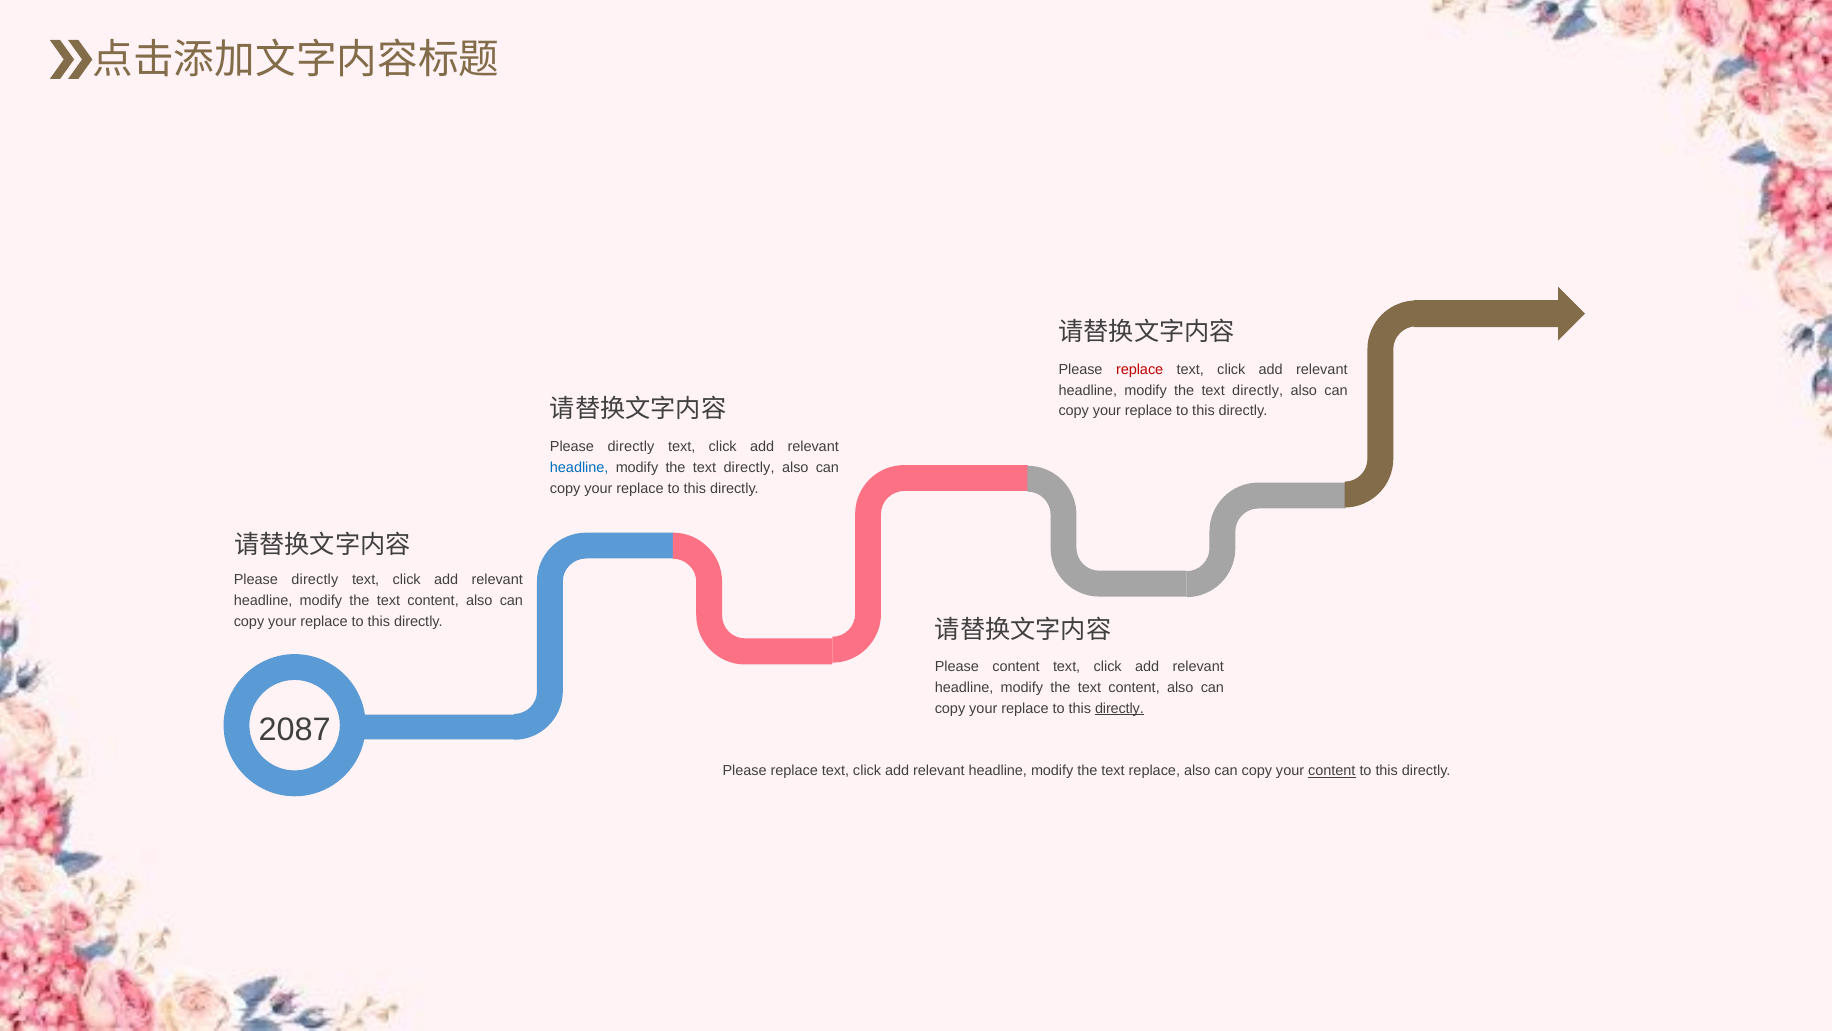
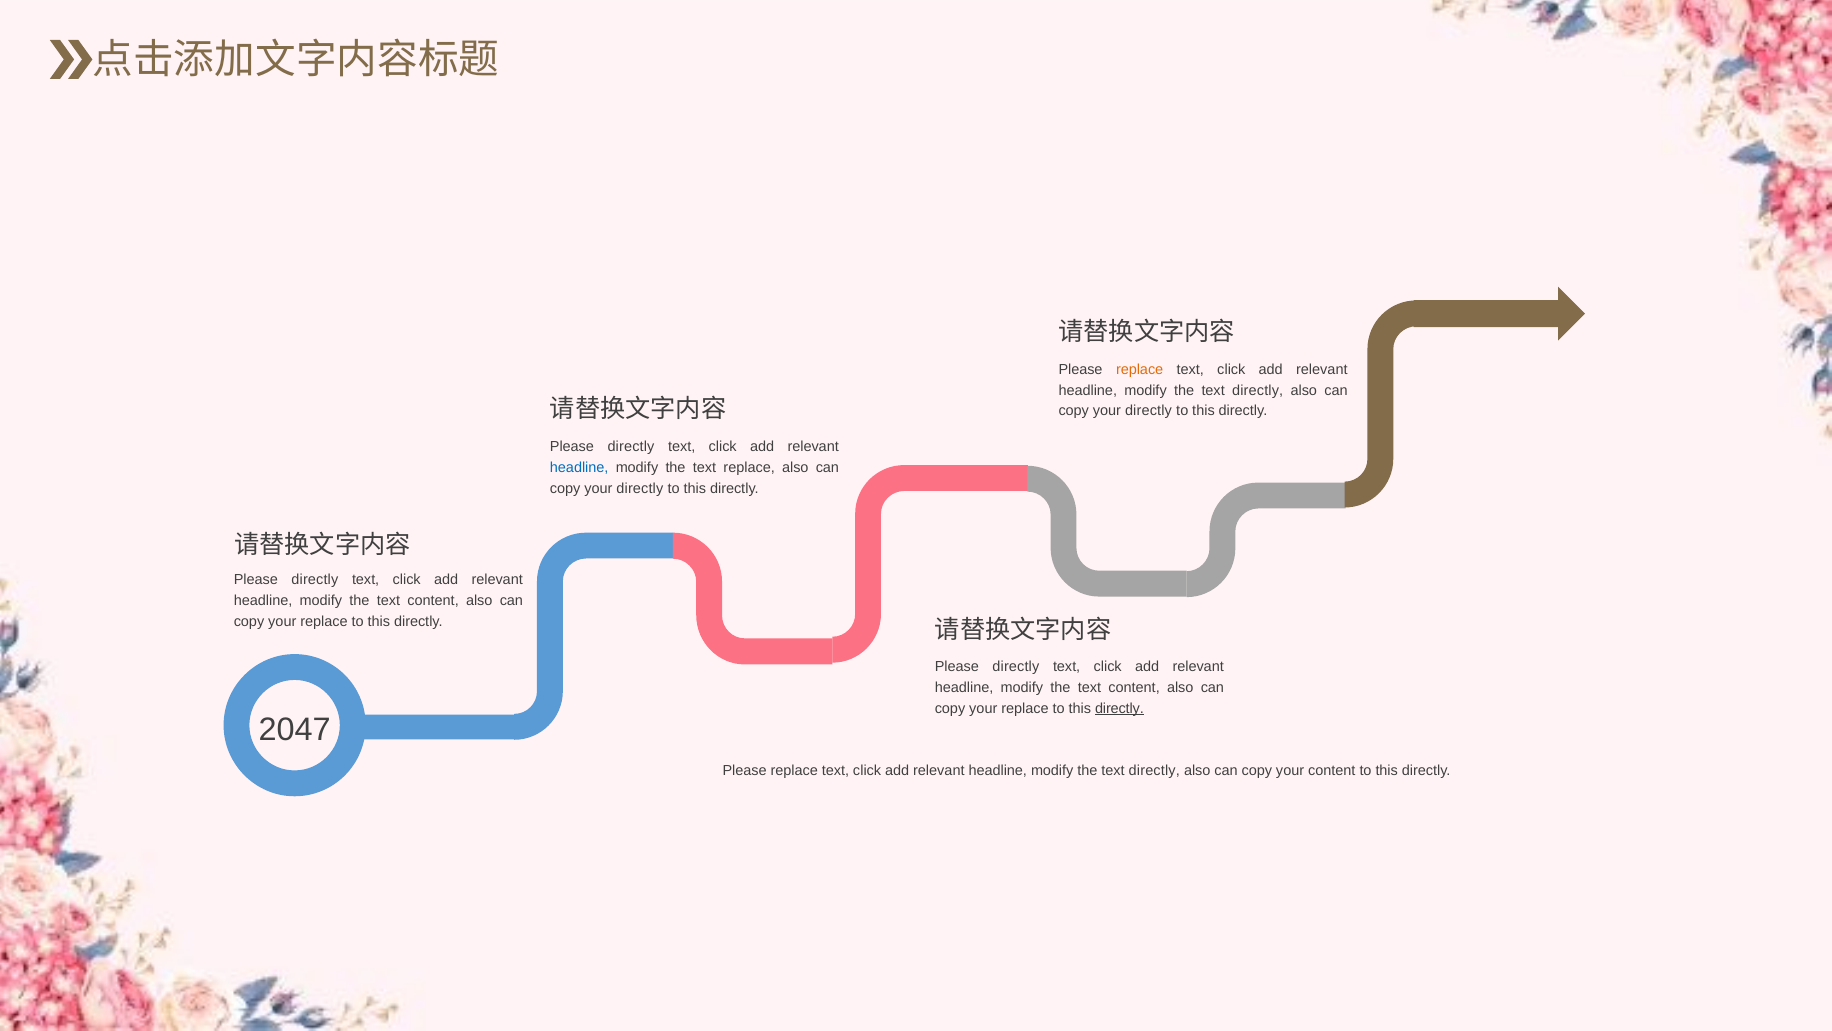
replace colour: red -> orange (1140, 369)
replace: replace -> directly (1148, 411)
directly: directly -> replace (749, 468)
replace: replace -> directly (640, 489)
content: content -> directly (1016, 667)
2087: 2087 -> 2047 (295, 730)
replace: replace -> directly (1154, 771)
content underline: present -> none (1332, 771)
